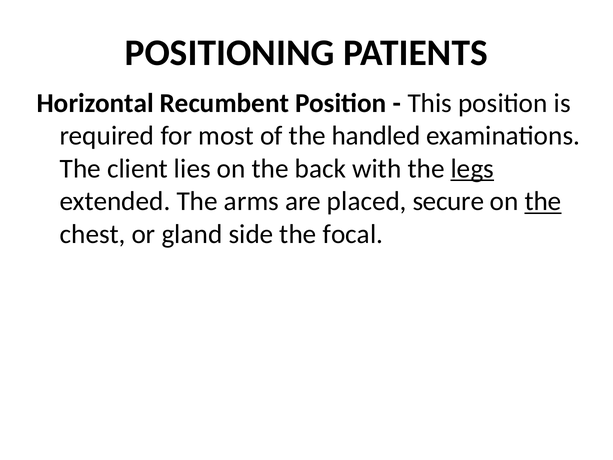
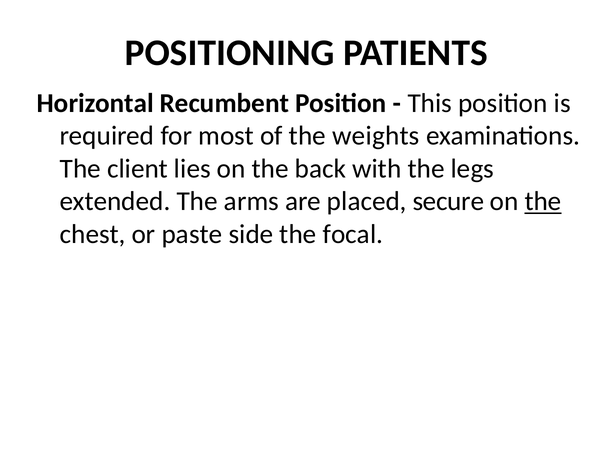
handled: handled -> weights (376, 136)
legs underline: present -> none (472, 169)
gland: gland -> paste (192, 234)
